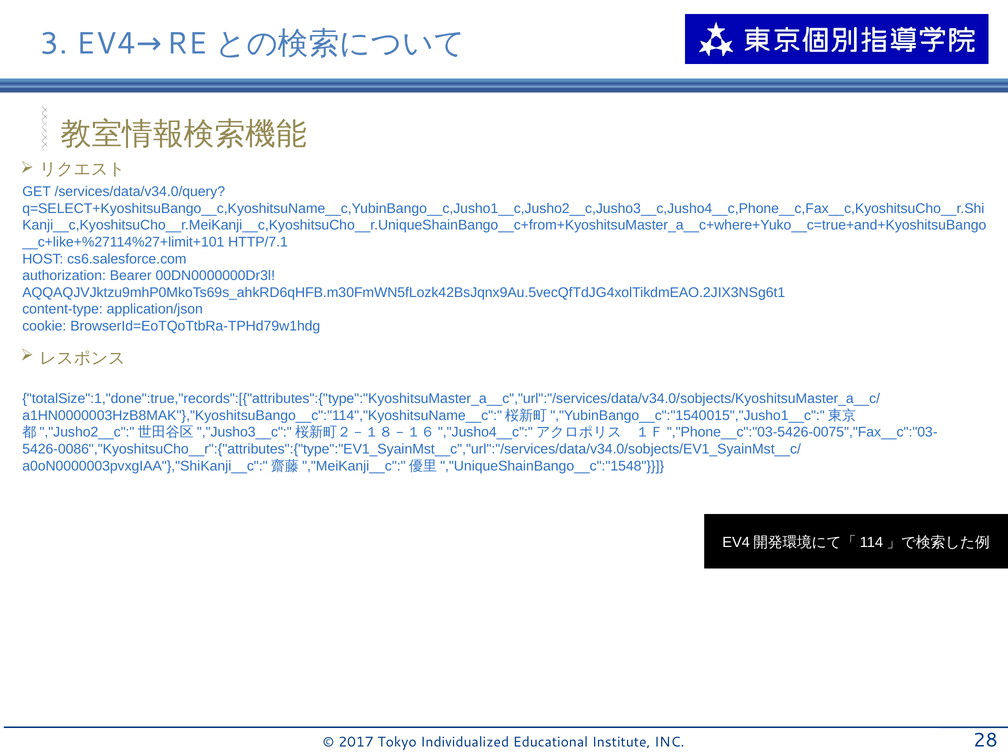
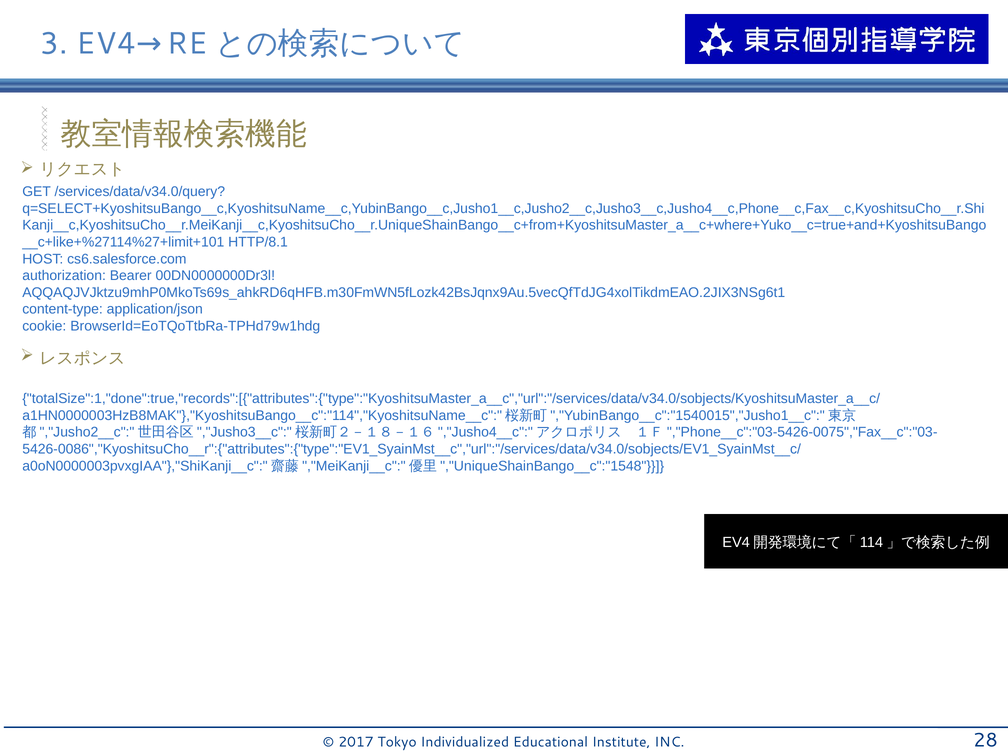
HTTP/7.1: HTTP/7.1 -> HTTP/8.1 (258, 242)
